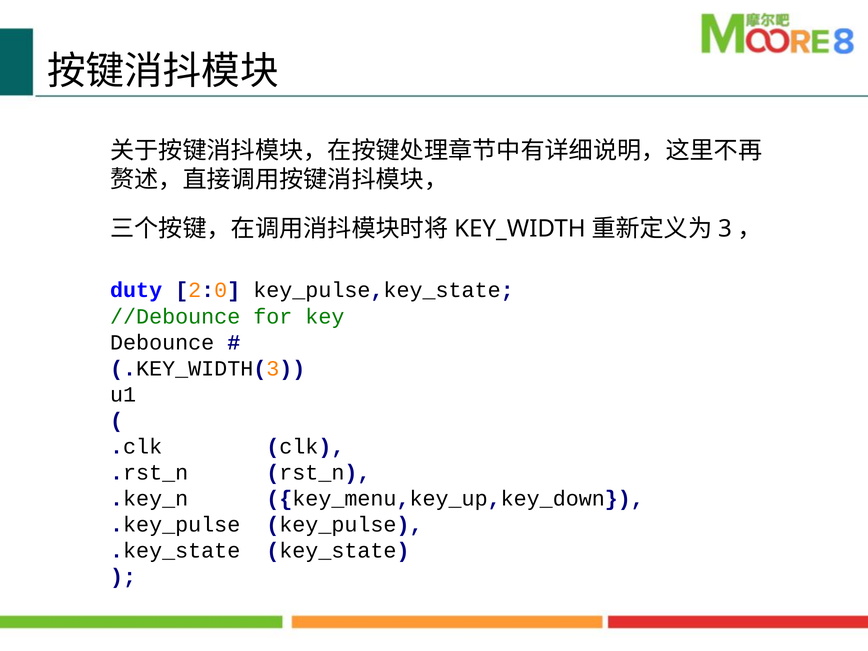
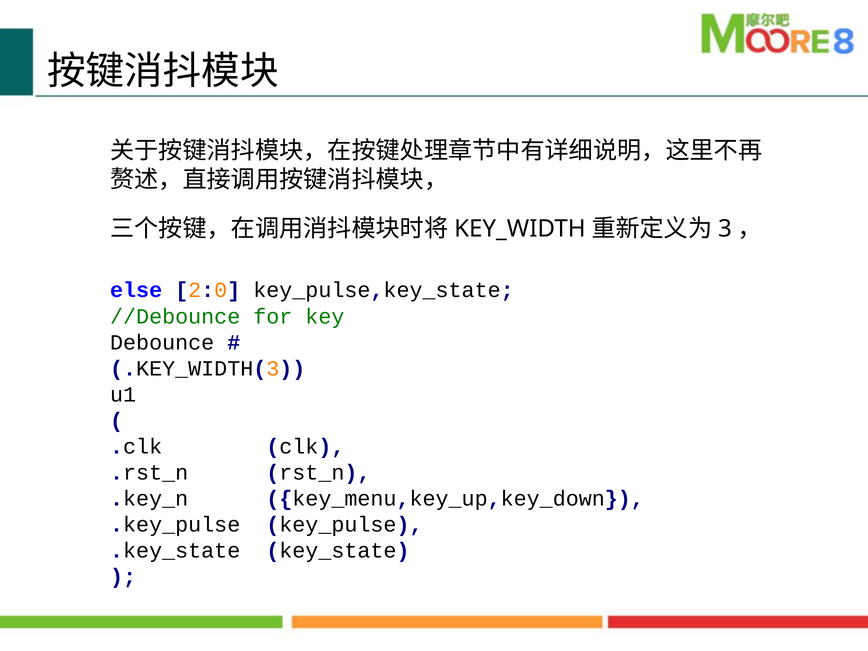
duty: duty -> else (136, 290)
